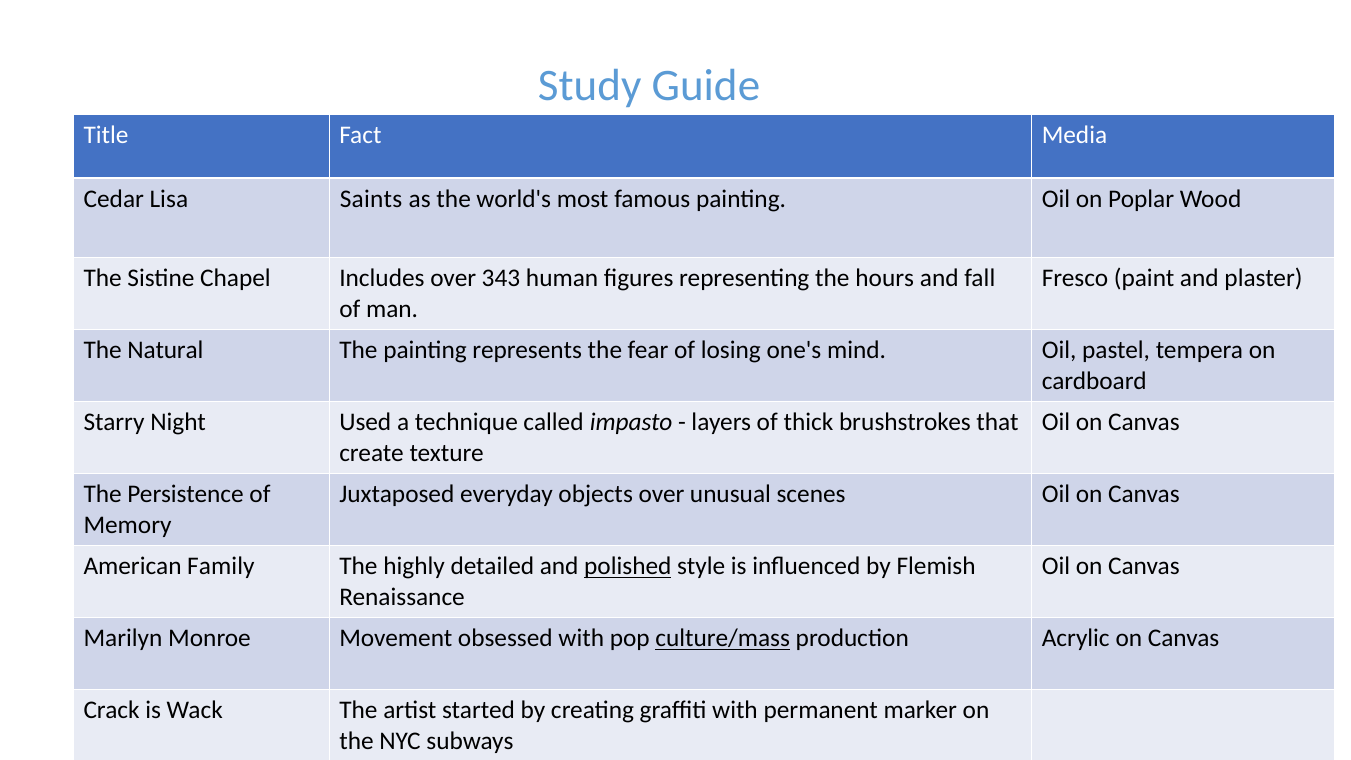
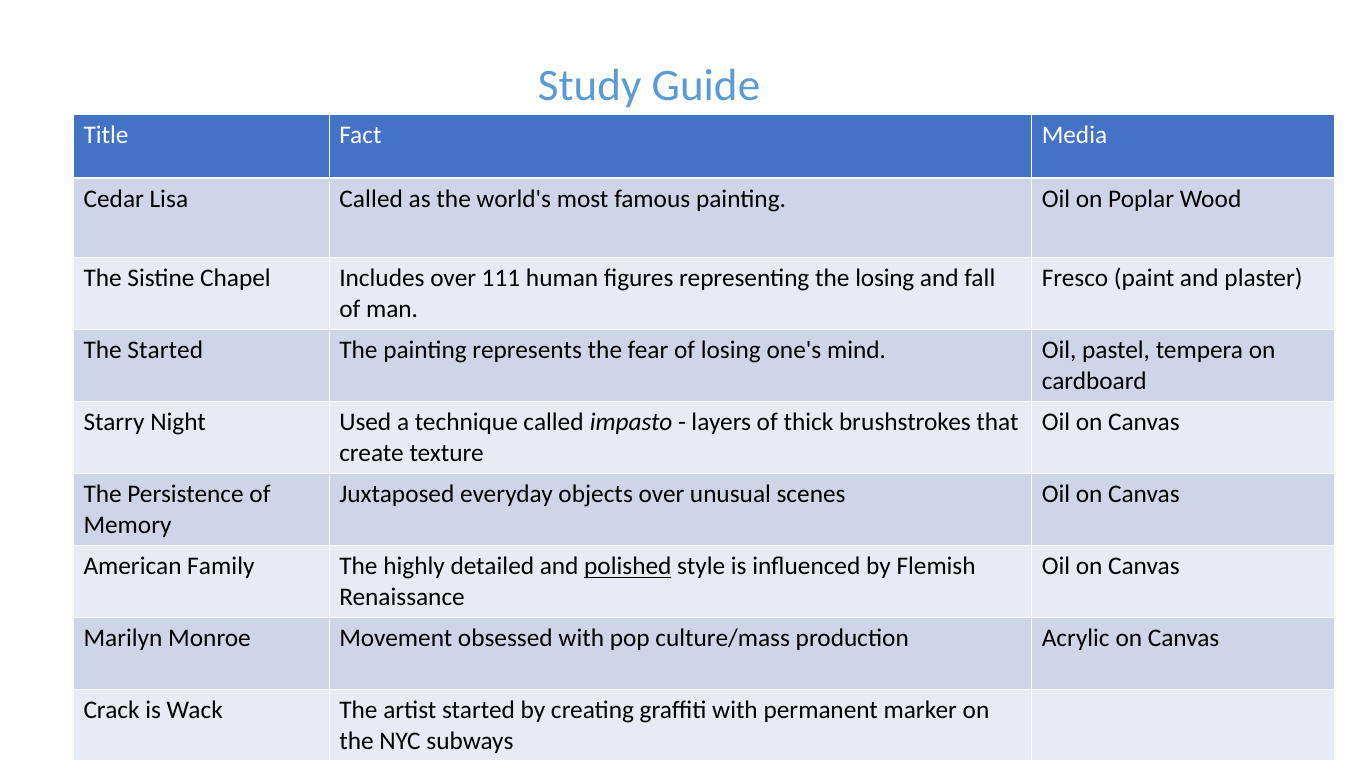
Lisa Saints: Saints -> Called (371, 199)
343: 343 -> 111 (501, 279)
the hours: hours -> losing (885, 279)
The Natural: Natural -> Started (165, 351)
culture/mass underline: present -> none (723, 639)
